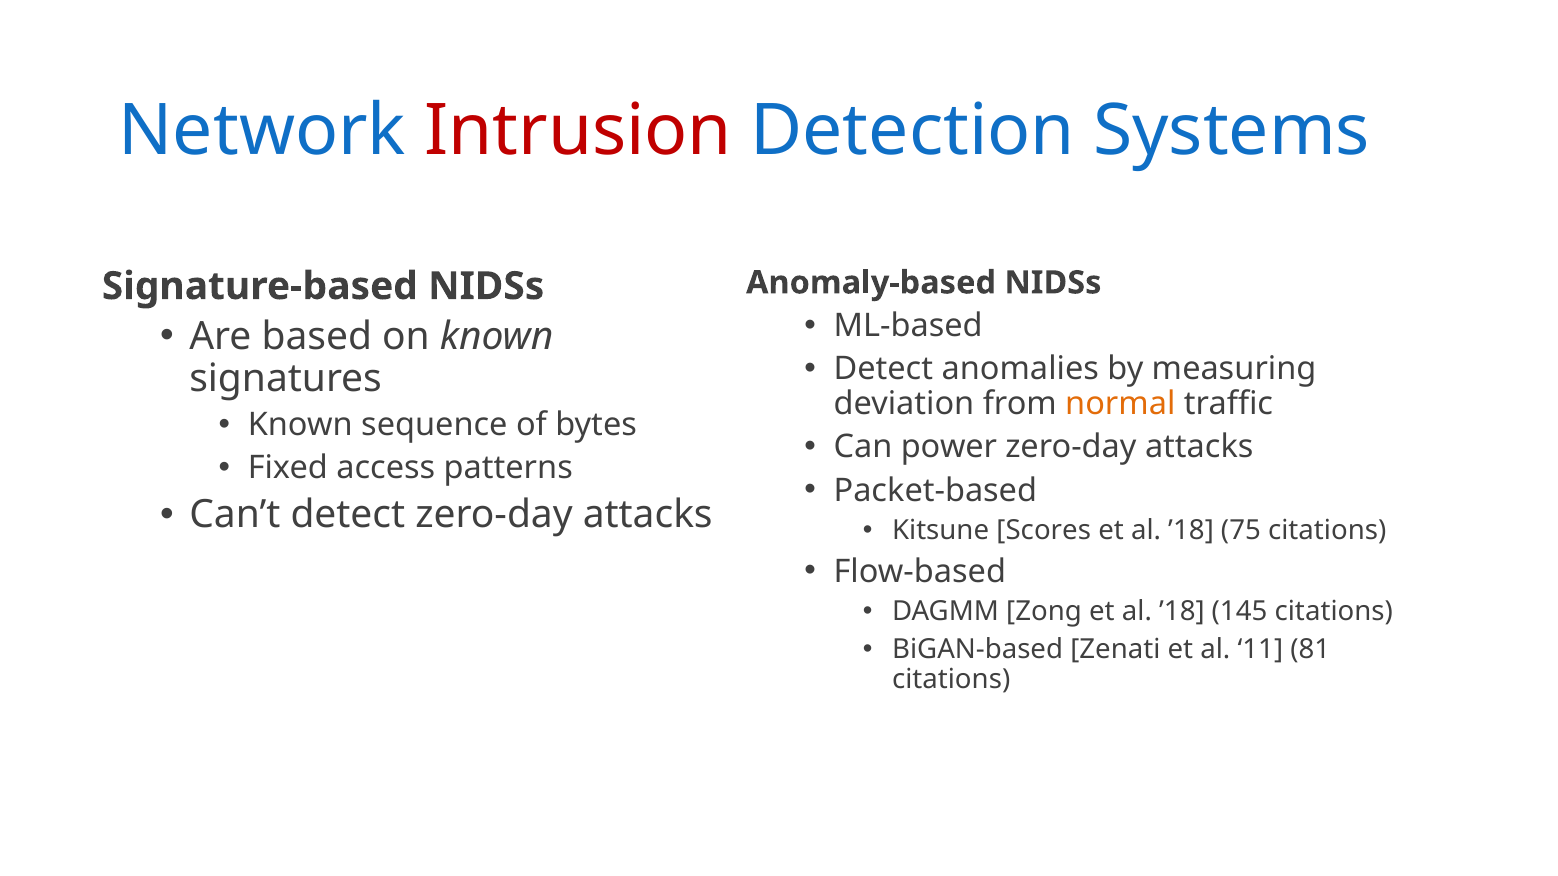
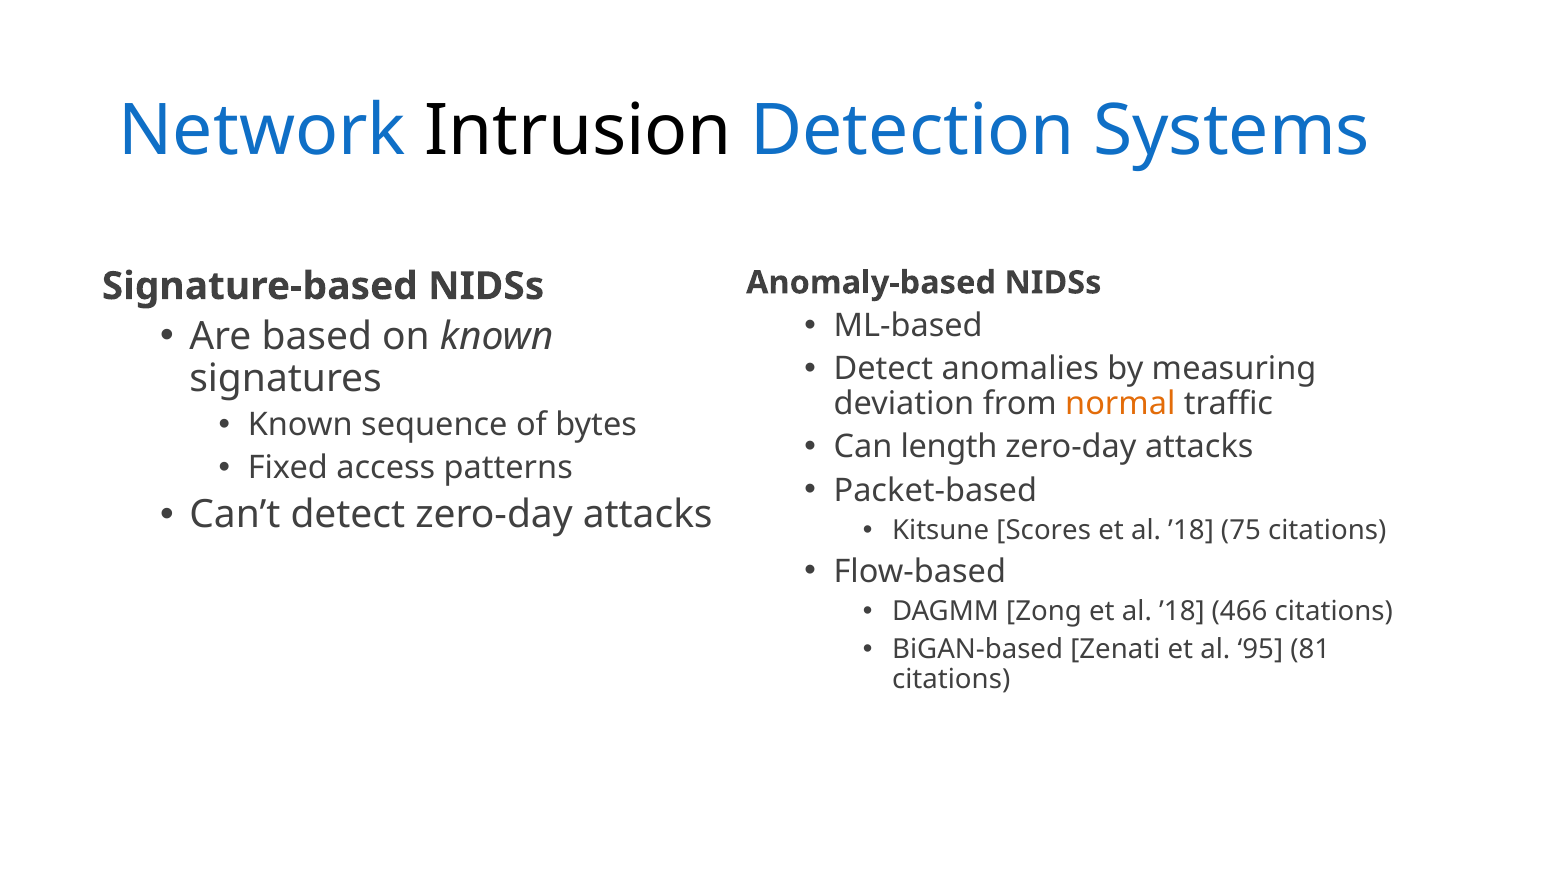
Intrusion colour: red -> black (578, 131)
power: power -> length (949, 447)
145: 145 -> 466 (1240, 612)
11: 11 -> 95 (1260, 650)
